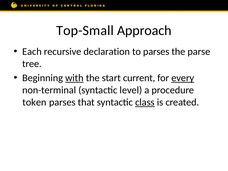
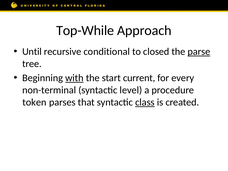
Top-Small: Top-Small -> Top-While (85, 30)
Each: Each -> Until (32, 52)
declaration: declaration -> conditional (107, 52)
to parses: parses -> closed (156, 52)
parse underline: none -> present (199, 52)
every underline: present -> none (183, 78)
